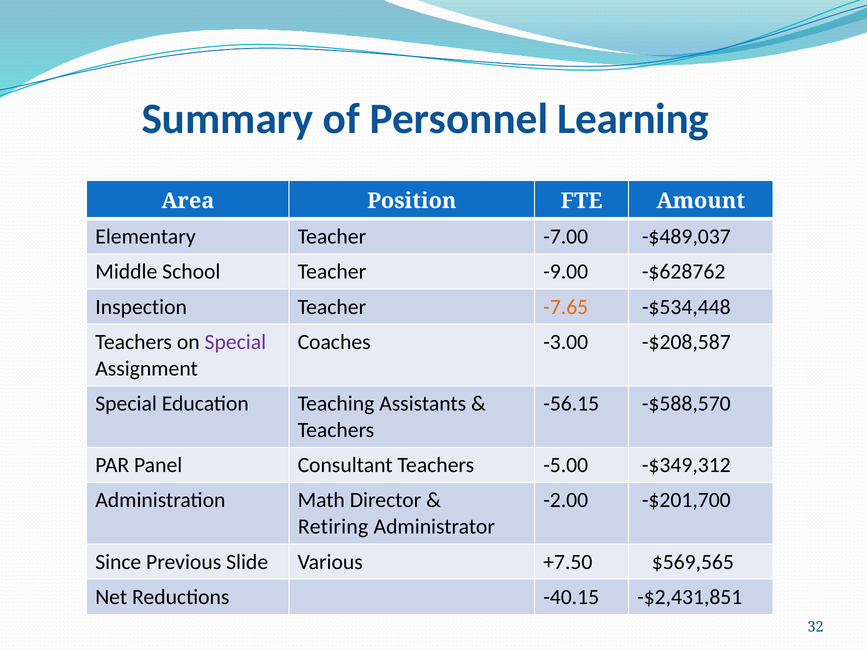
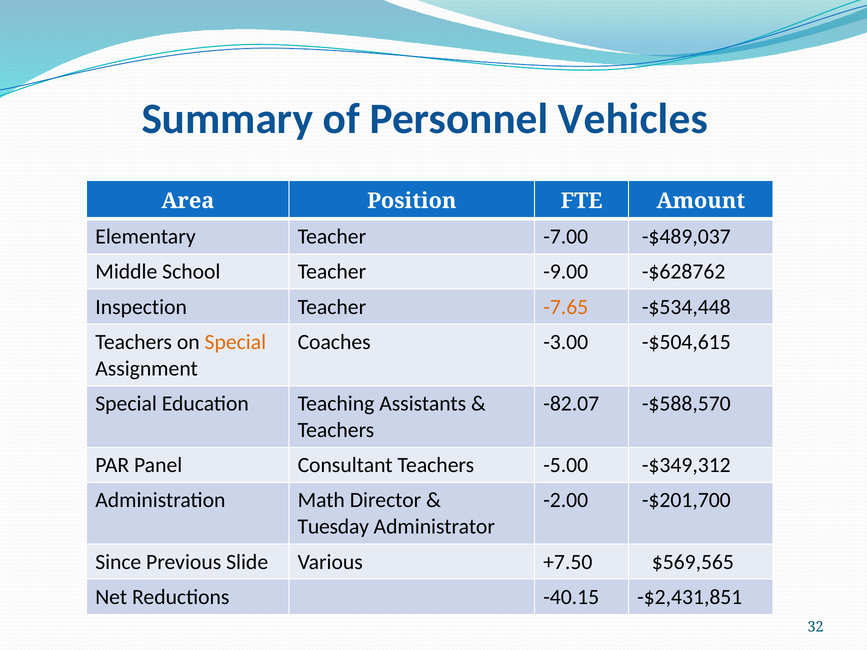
Learning: Learning -> Vehicles (633, 119)
Special colour: purple -> orange (235, 342)
-$208,587: -$208,587 -> -$504,615 (686, 342)
-56.15: -56.15 -> -82.07 (571, 404)
Retiring: Retiring -> Tuesday (333, 527)
